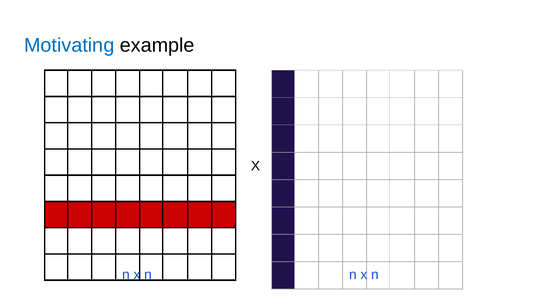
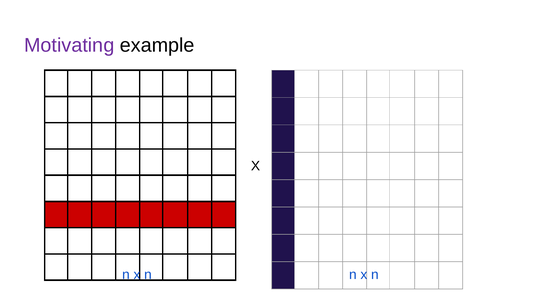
Motivating colour: blue -> purple (69, 45)
